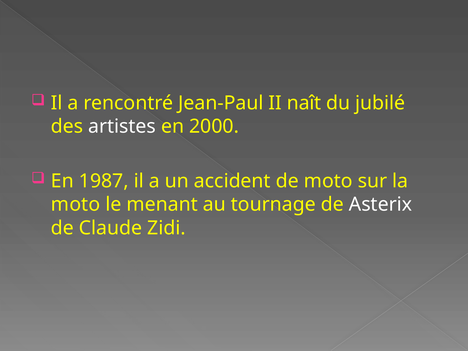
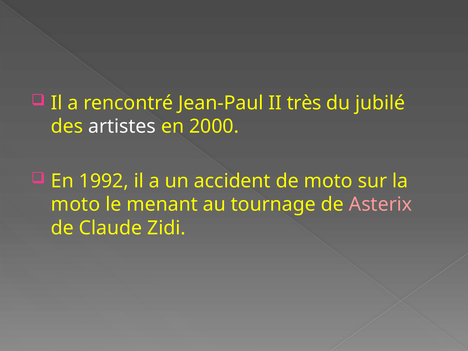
naît: naît -> très (304, 103)
1987: 1987 -> 1992 (104, 181)
Asterix colour: white -> pink (380, 205)
